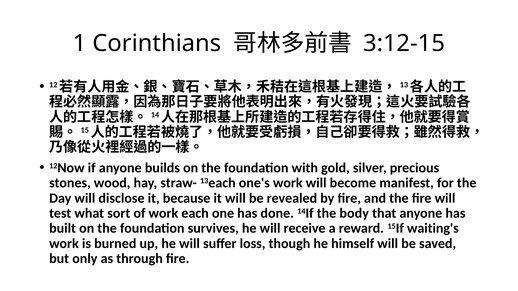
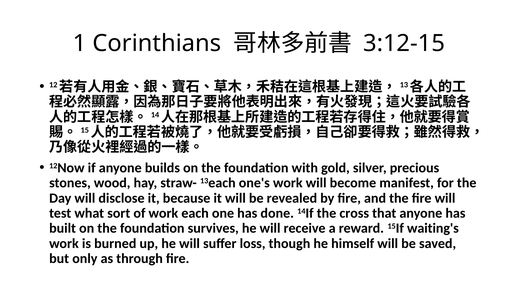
body: body -> cross (354, 214)
